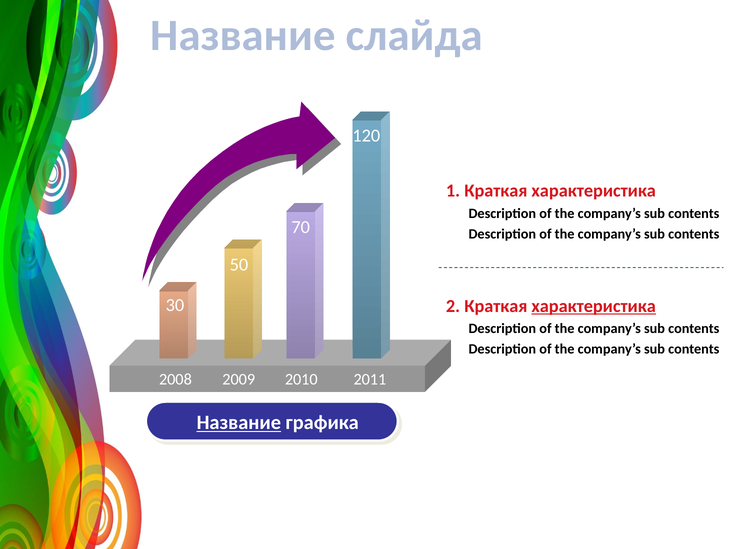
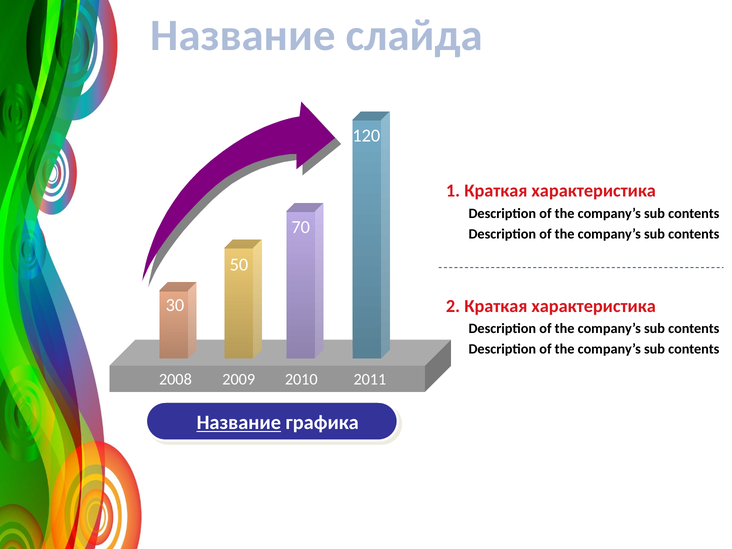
характеристика underline: present -> none (594, 306)
